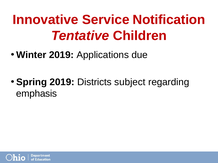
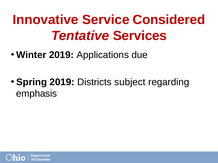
Notification: Notification -> Considered (169, 20)
Children: Children -> Services (140, 36)
